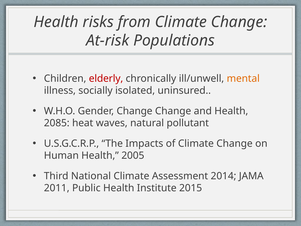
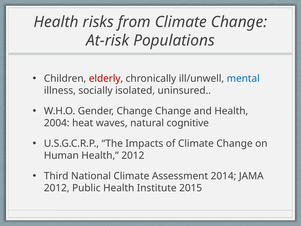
mental colour: orange -> blue (243, 78)
2085: 2085 -> 2004 (57, 123)
pollutant: pollutant -> cognitive (188, 123)
Health 2005: 2005 -> 2012 (133, 155)
2011: 2011 -> 2012 (57, 188)
